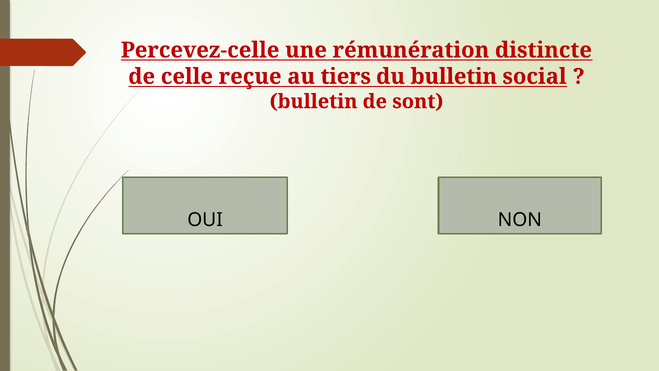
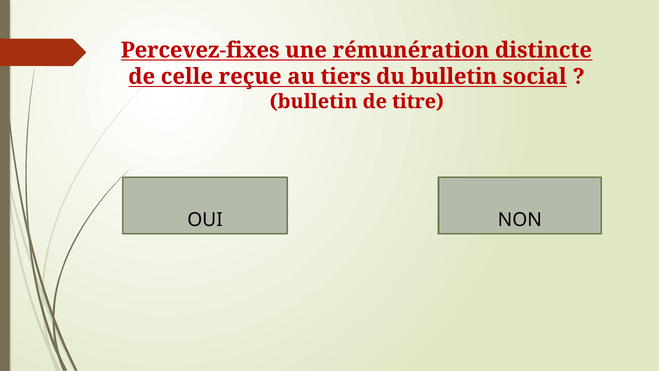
Percevez-celle: Percevez-celle -> Percevez-fixes (200, 50)
sont: sont -> titre (418, 101)
